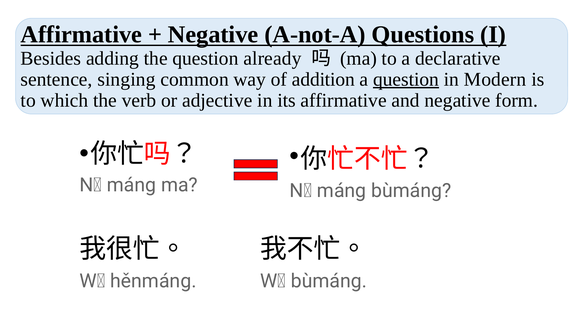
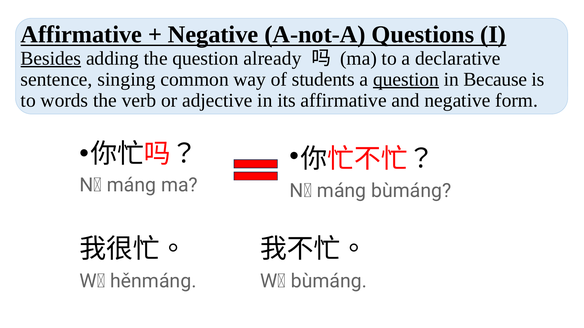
Besides underline: none -> present (51, 58)
addition: addition -> students (323, 79)
Modern: Modern -> Because (495, 79)
which: which -> words (64, 100)
